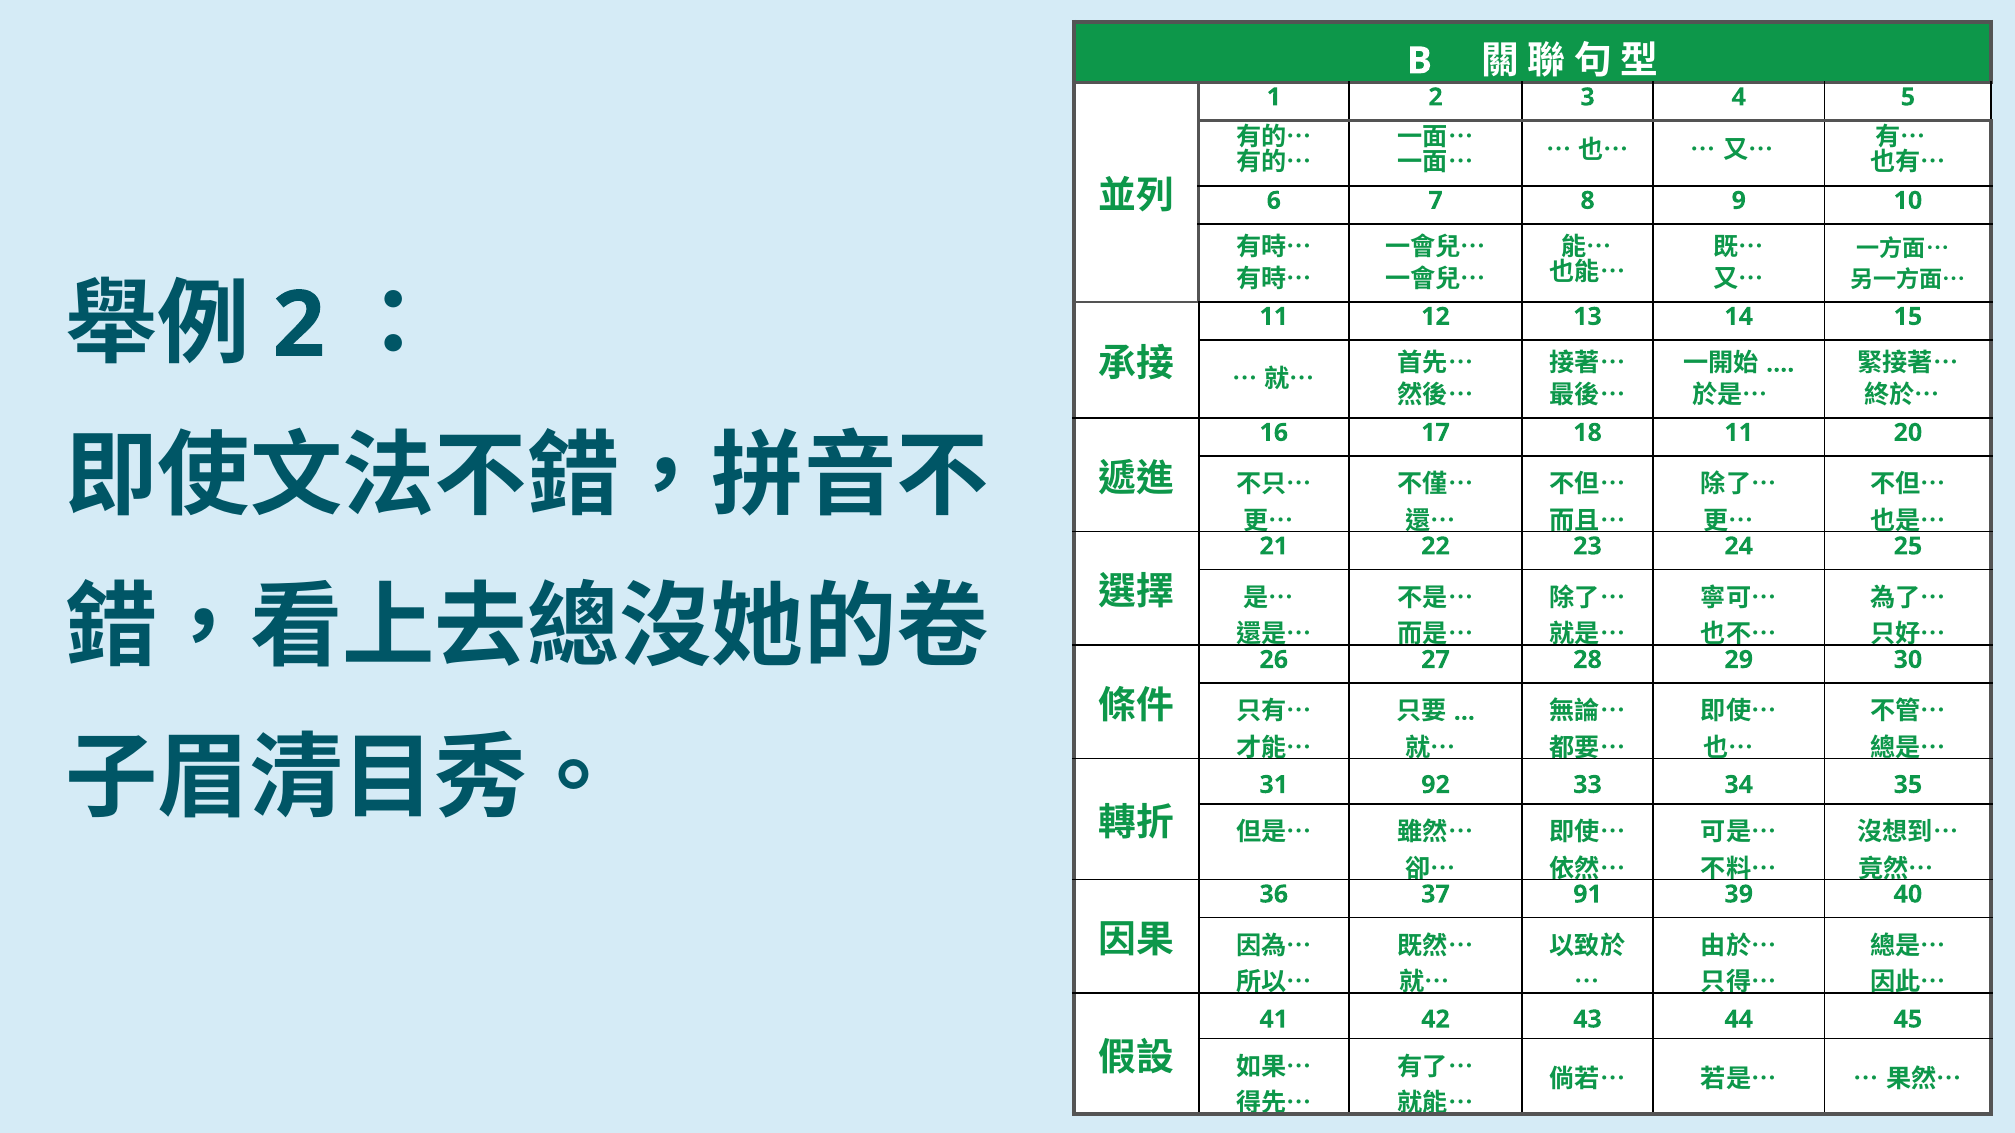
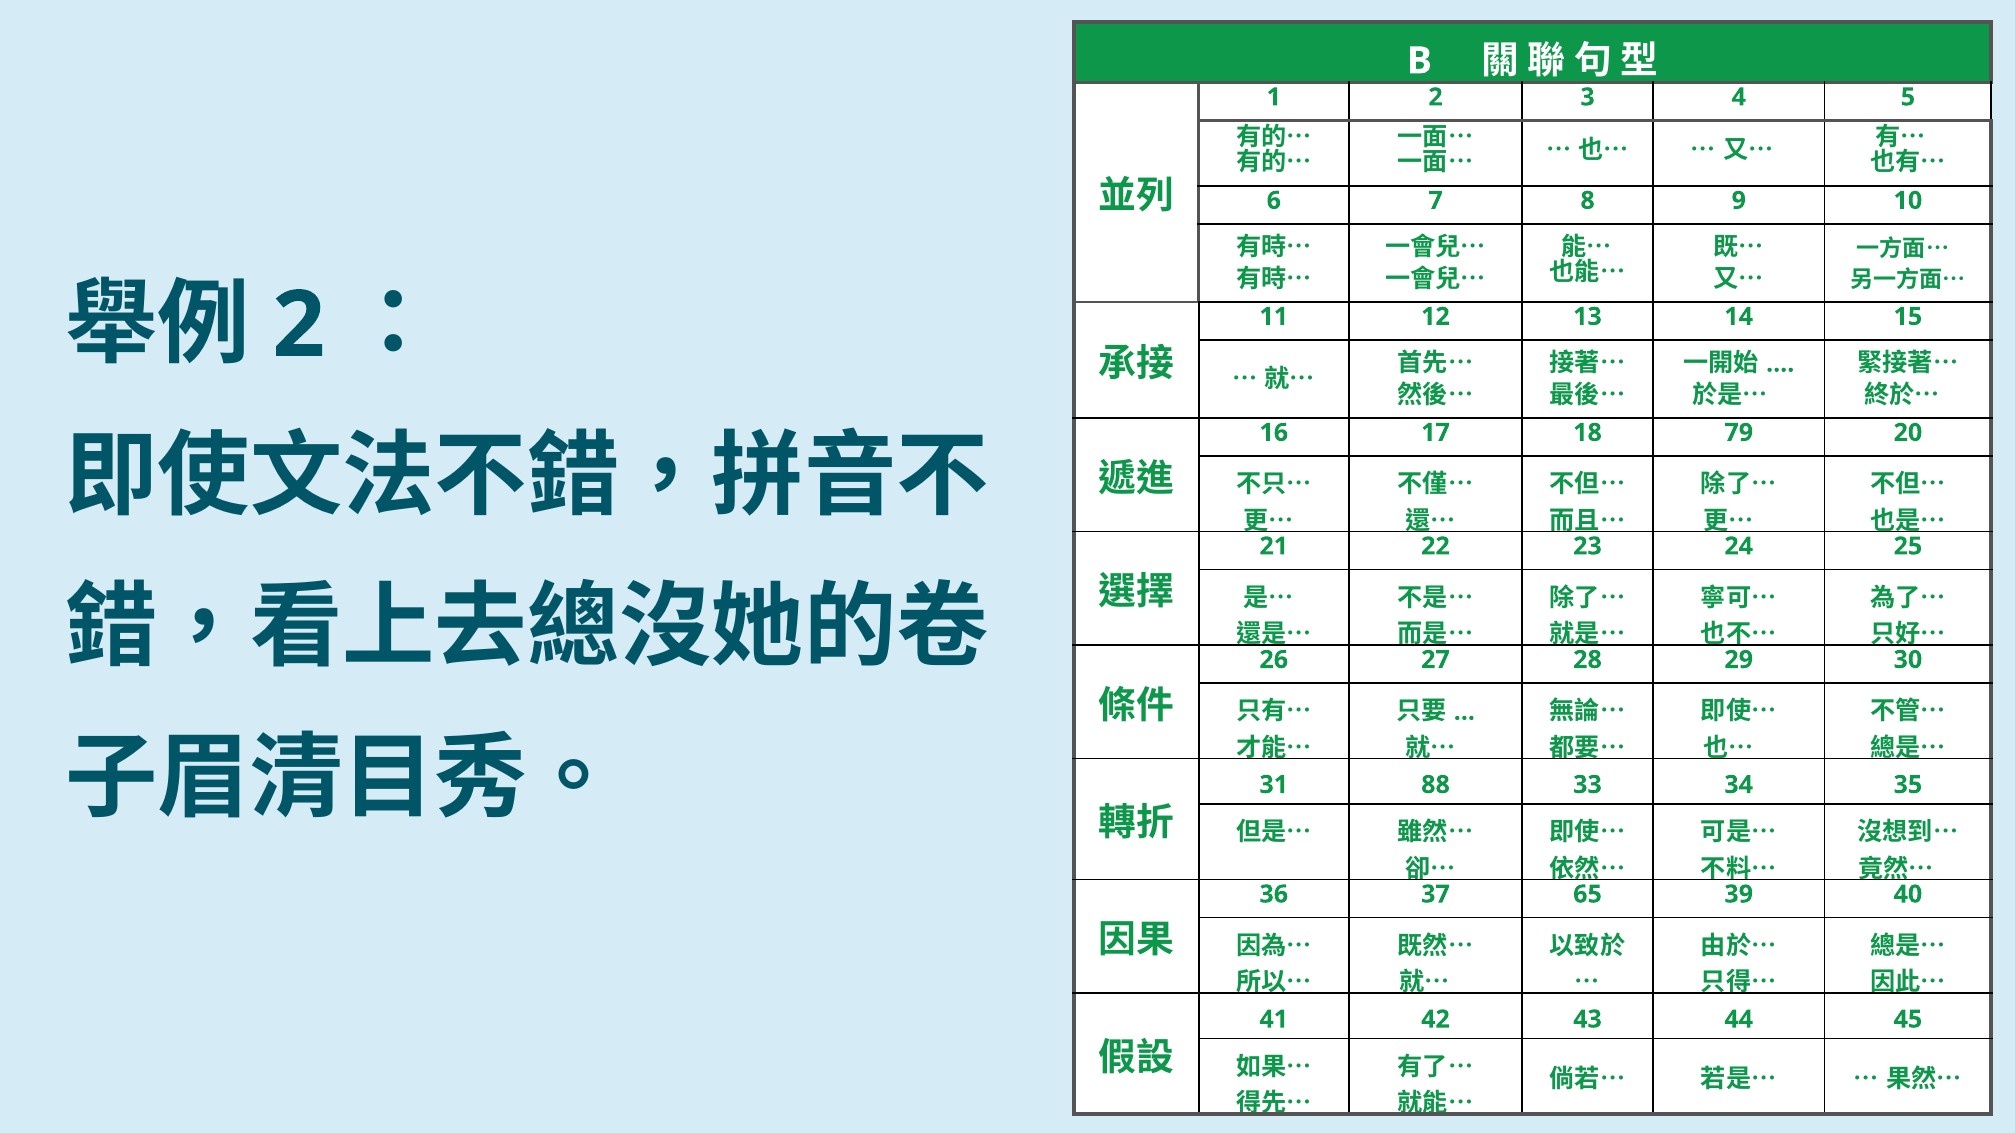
18 11: 11 -> 79 (1739, 433)
92: 92 -> 88 (1436, 785)
91: 91 -> 65 (1588, 895)
